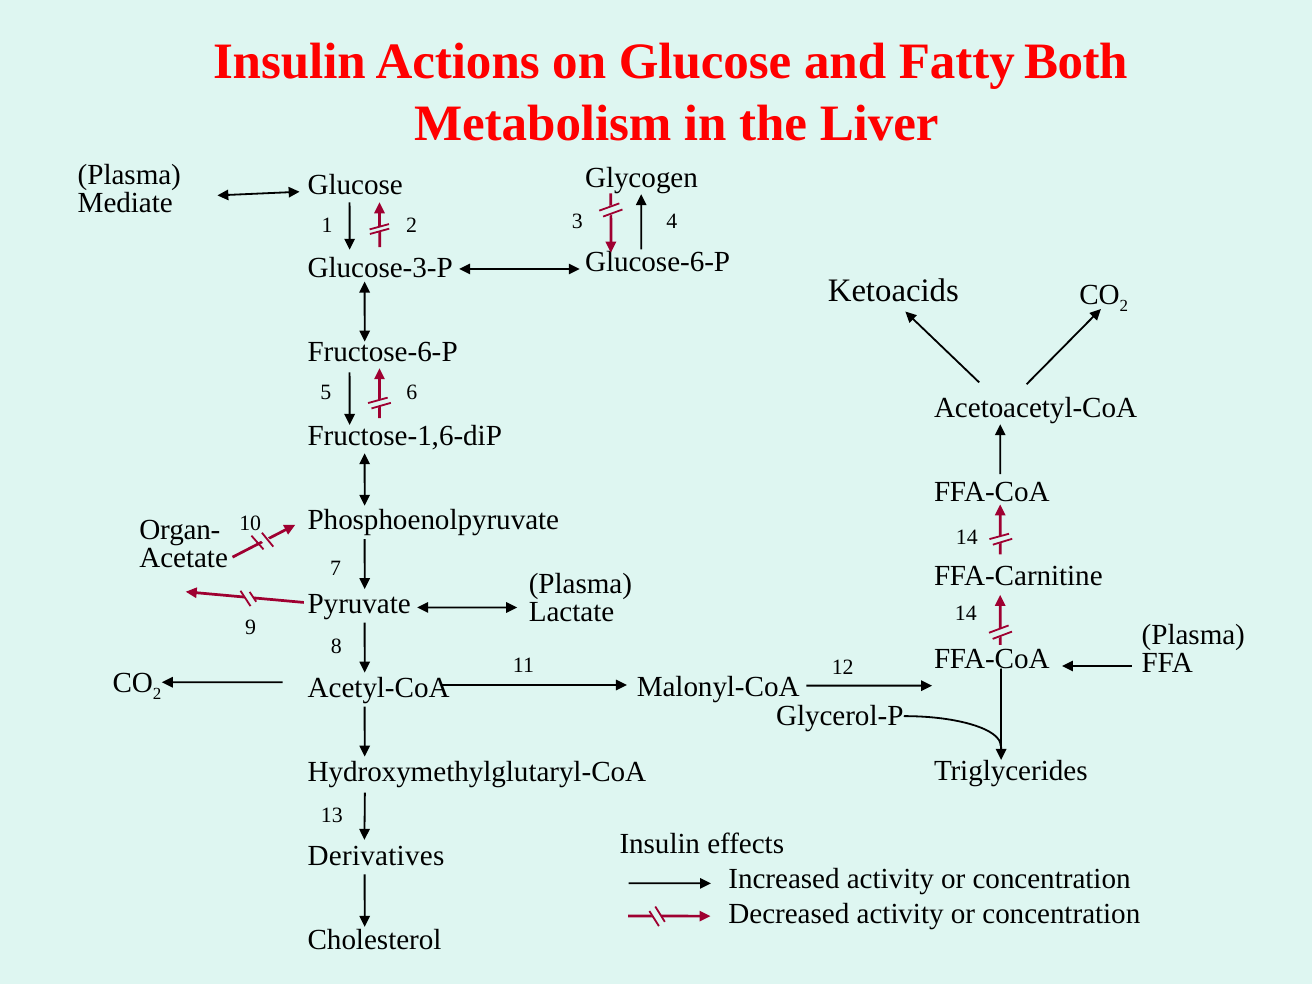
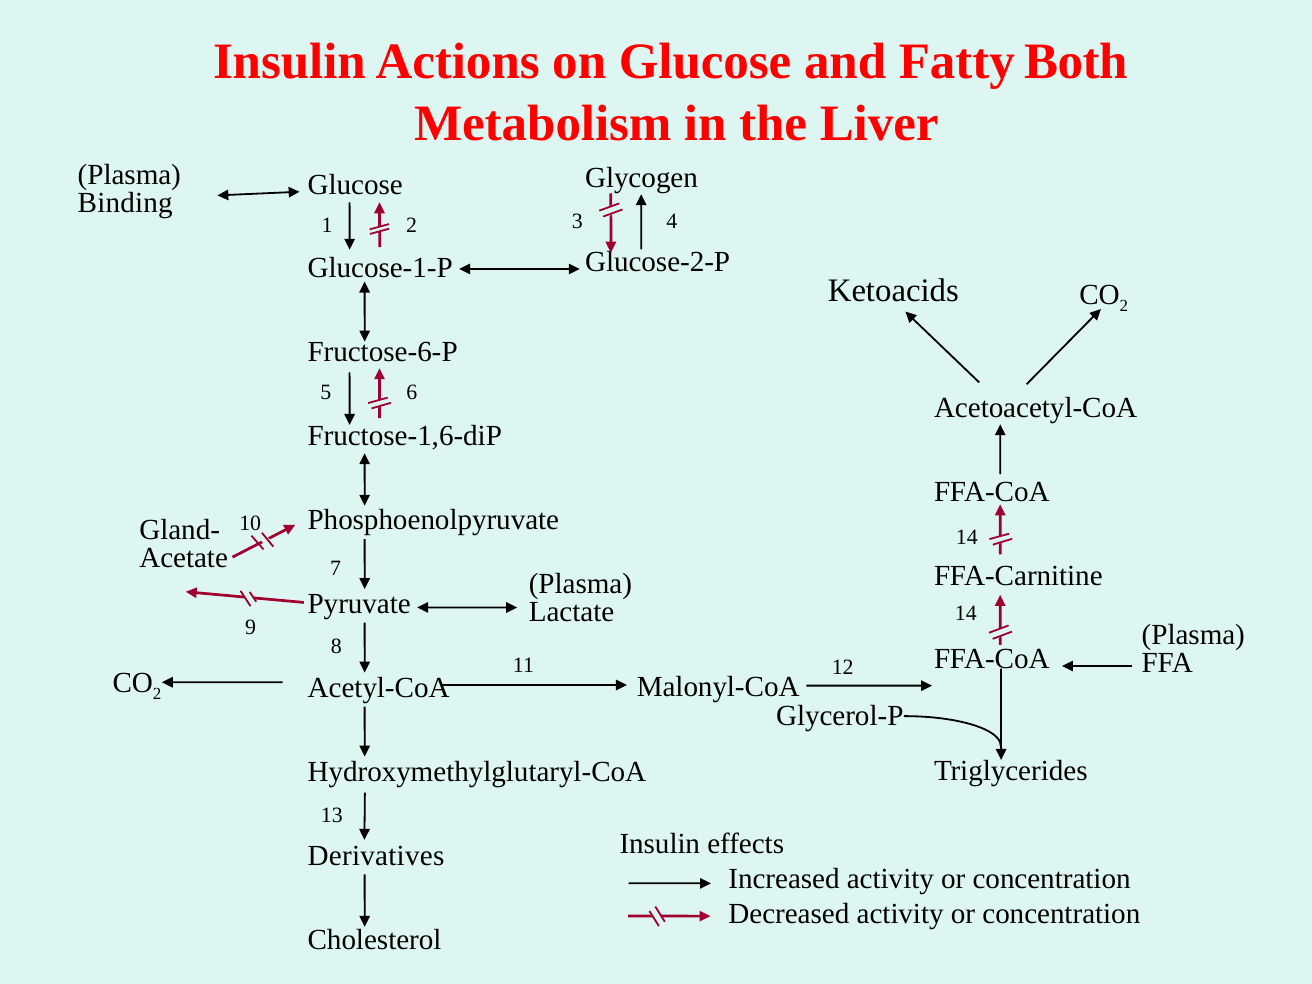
Mediate: Mediate -> Binding (125, 203)
Glucose-6-P: Glucose-6-P -> Glucose-2-P (658, 262)
Glucose-3-P: Glucose-3-P -> Glucose-1-P (380, 268)
Organ-: Organ- -> Gland- (180, 530)
